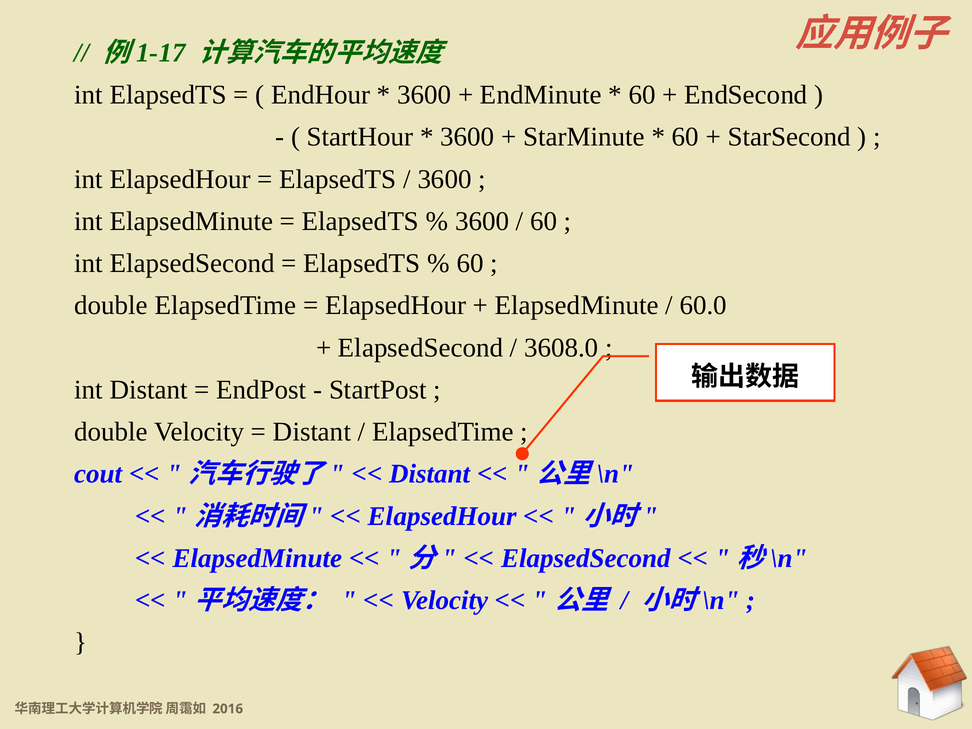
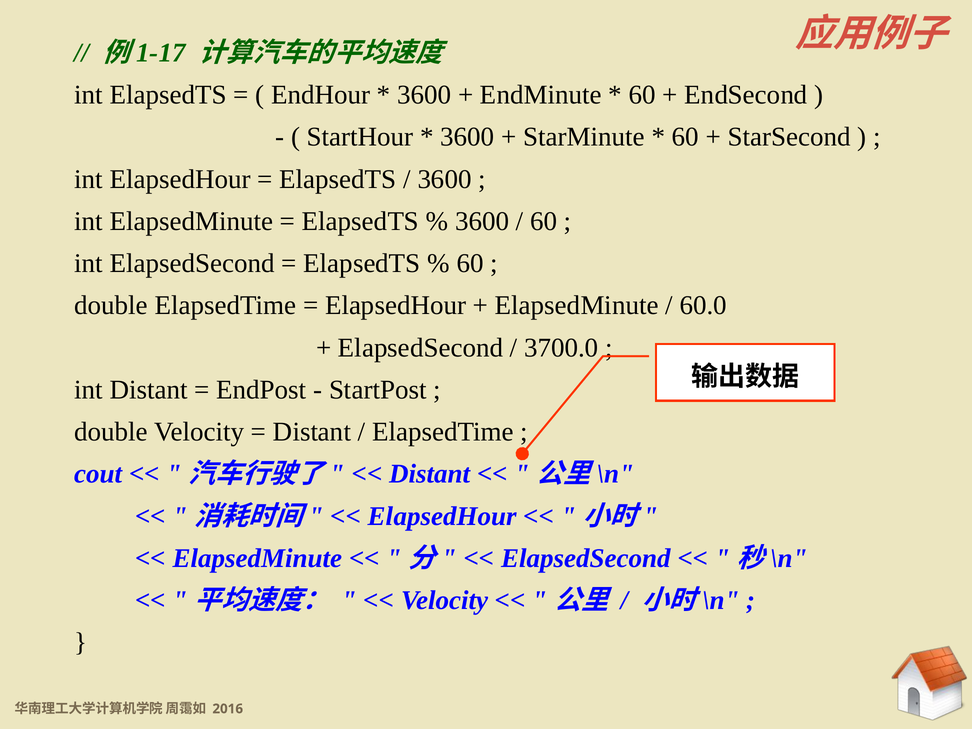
3608.0: 3608.0 -> 3700.0 (561, 348)
